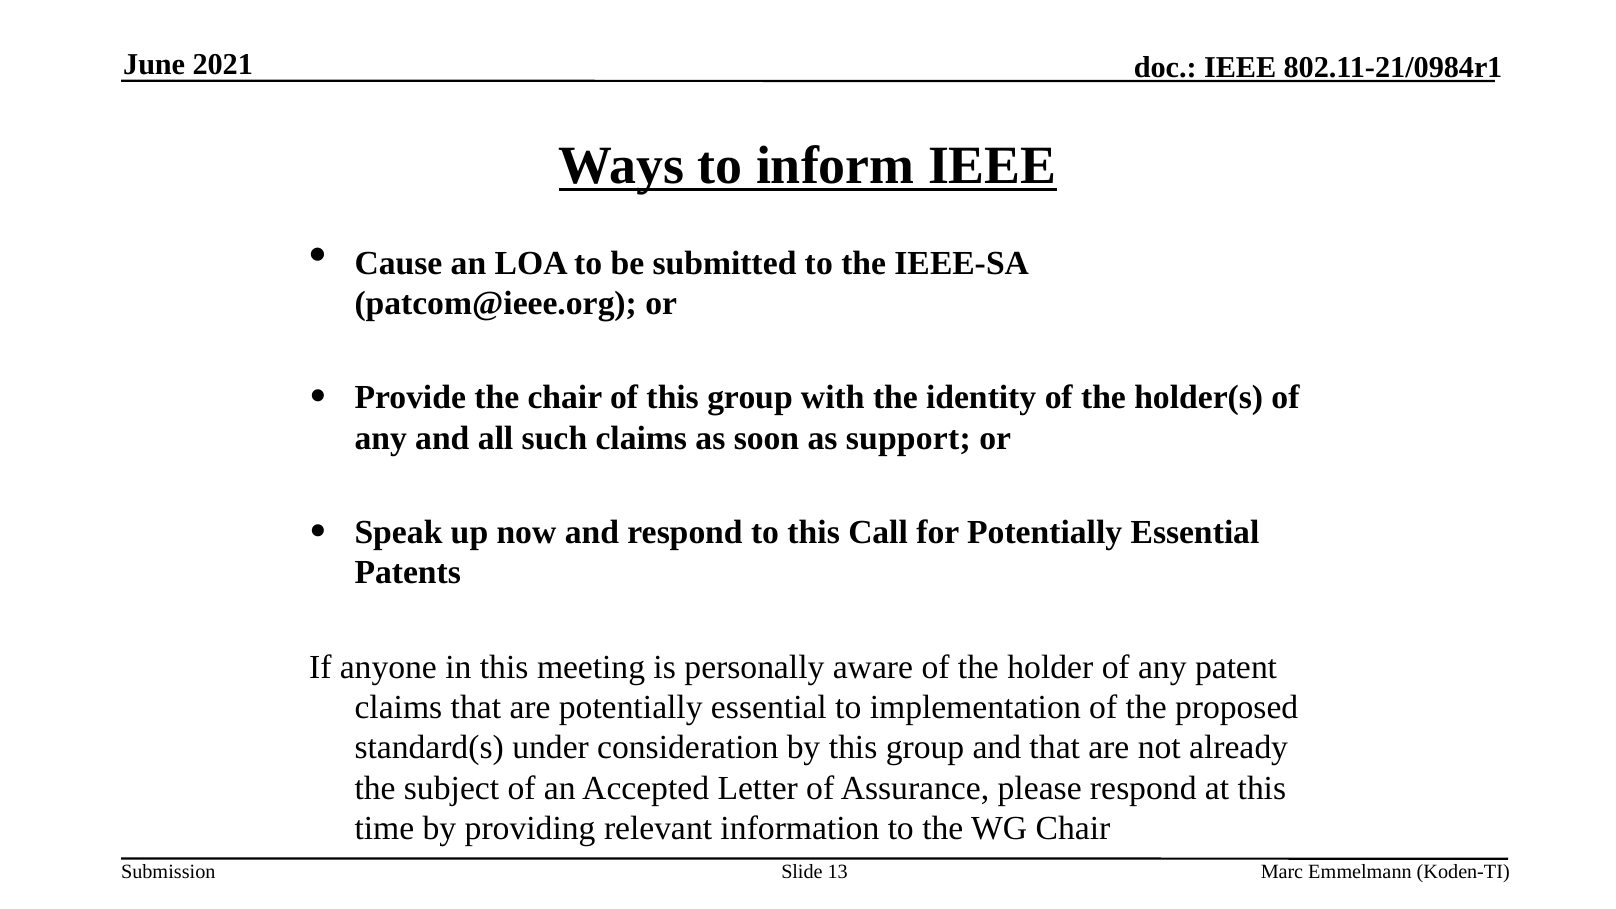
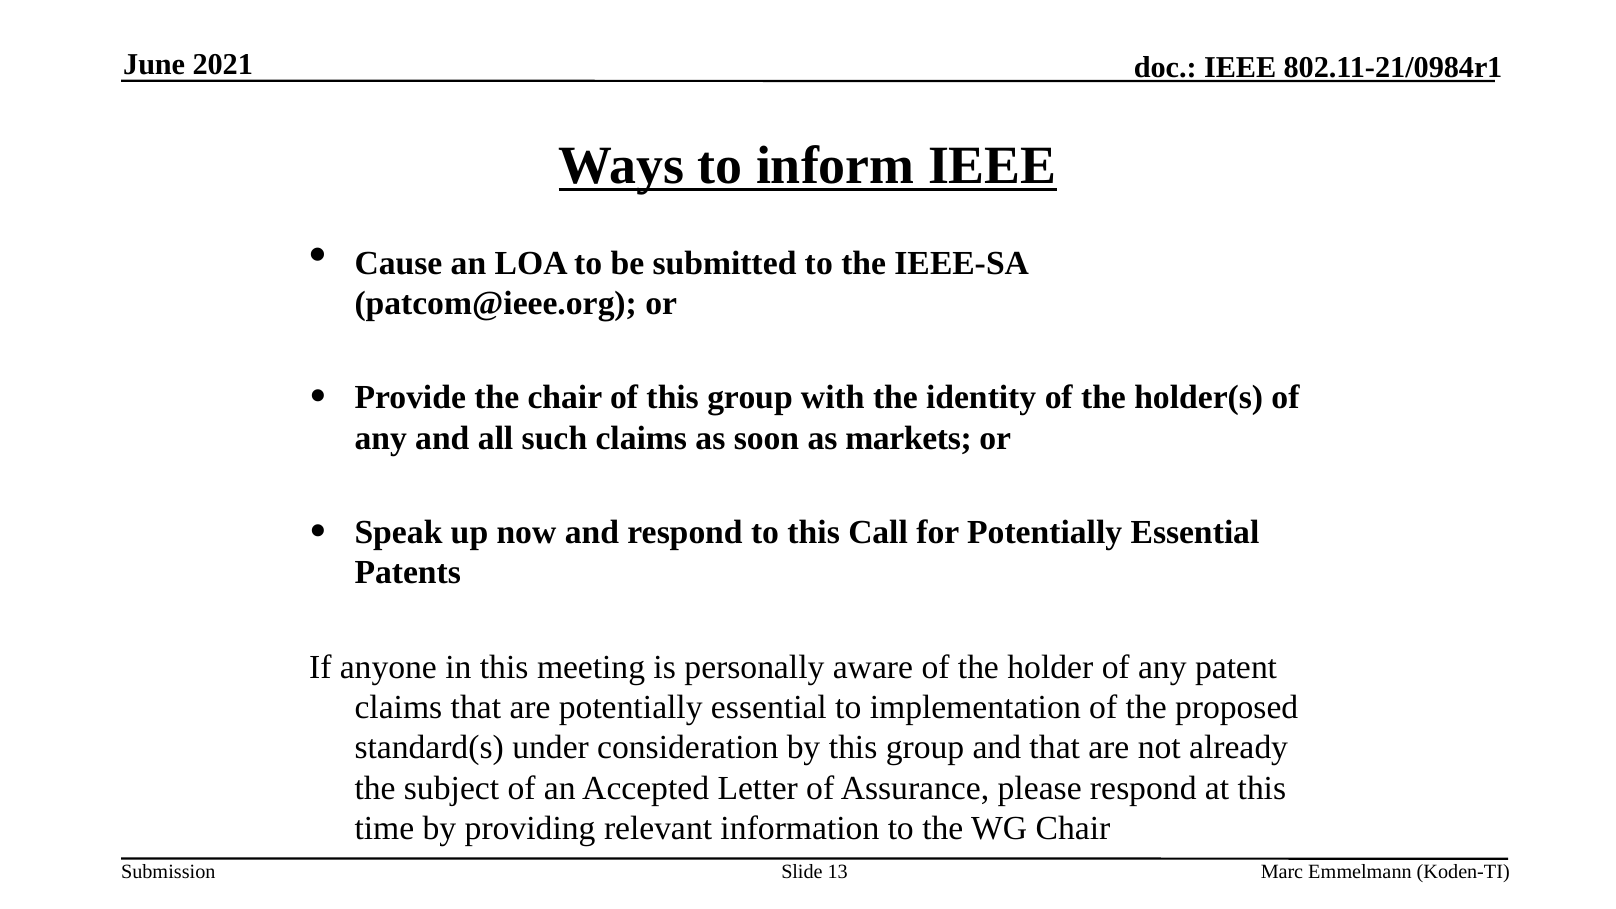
support: support -> markets (909, 438)
